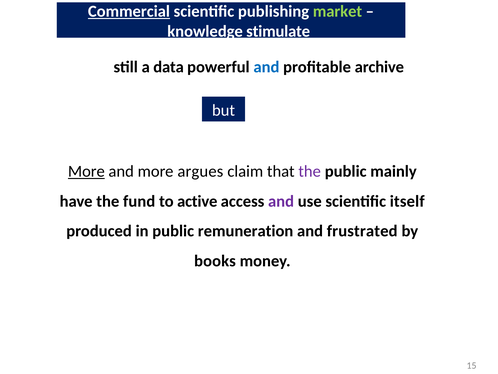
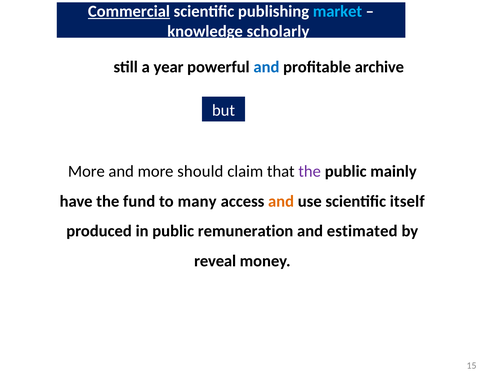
market colour: light green -> light blue (337, 11)
stimulate: stimulate -> scholarly (278, 31)
data: data -> year (169, 67)
More underline: present -> none (86, 171)
argues: argues -> should (200, 171)
active: active -> many (197, 201)
and colour: purple -> orange (281, 201)
frustrated: frustrated -> estimated (362, 231)
books: books -> reveal (215, 261)
